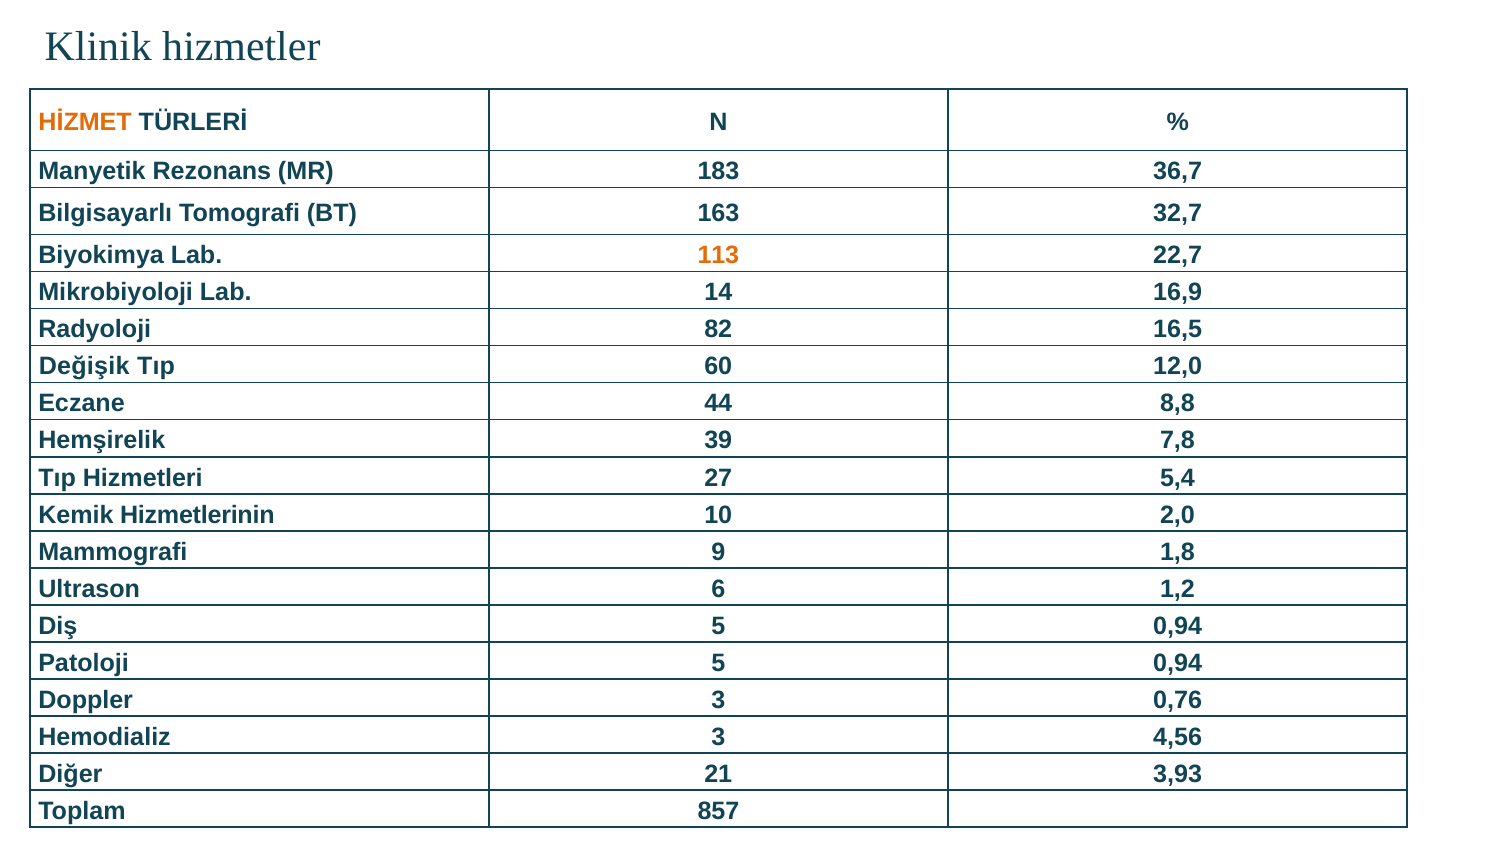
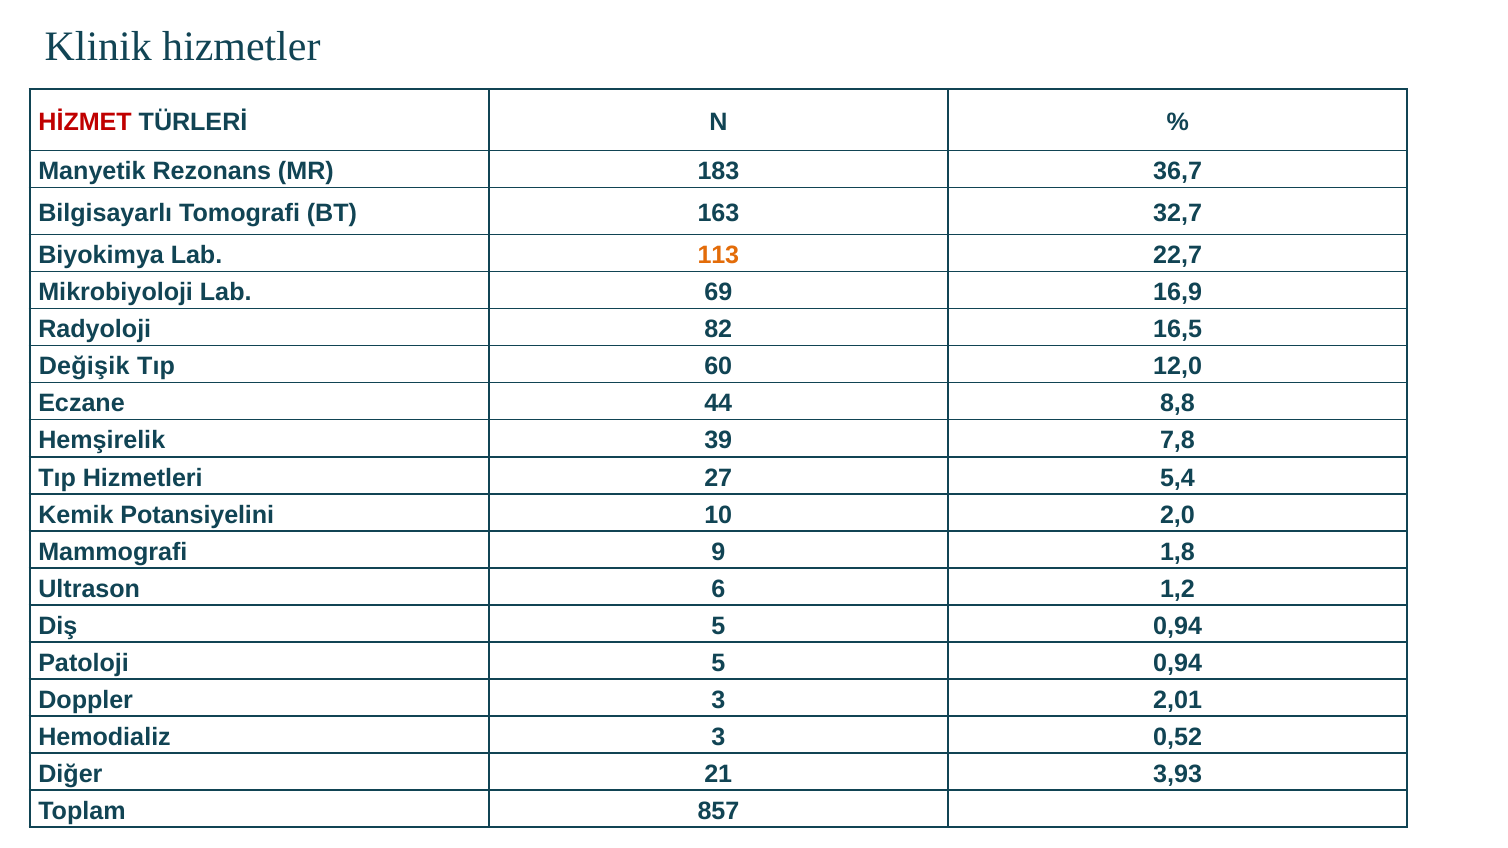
HİZMET colour: orange -> red (85, 122)
14: 14 -> 69 (718, 293)
Hizmetlerinin: Hizmetlerinin -> Potansiyelini (197, 515)
0,76: 0,76 -> 2,01 (1178, 700)
4,56: 4,56 -> 0,52 (1178, 737)
